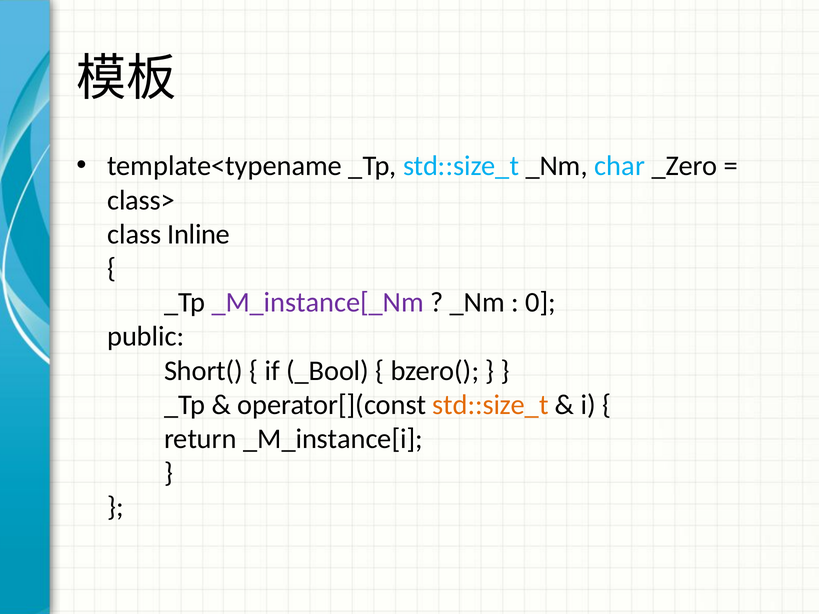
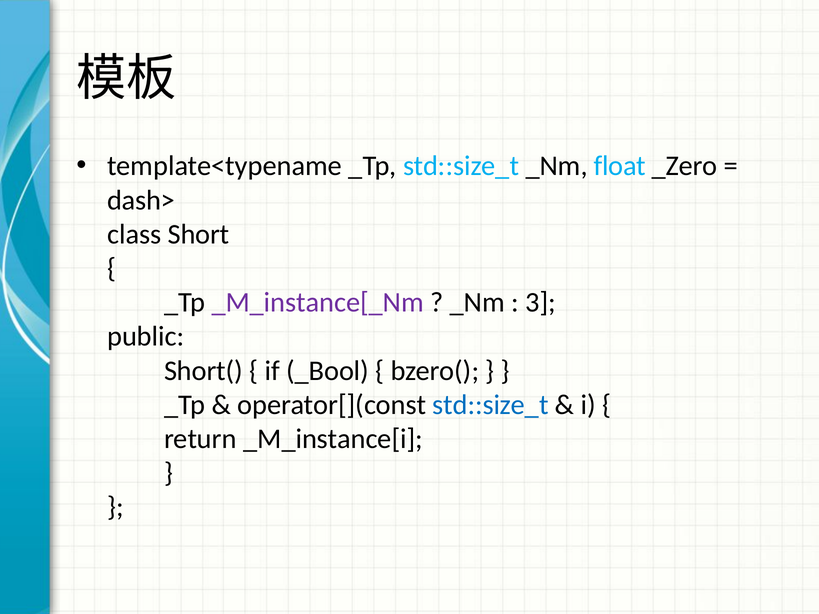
char: char -> float (620, 166)
class>: class> -> dash> (141, 200)
Inline: Inline -> Short (199, 234)
0: 0 -> 3 (541, 303)
std::size_t colour: orange -> blue (490, 405)
